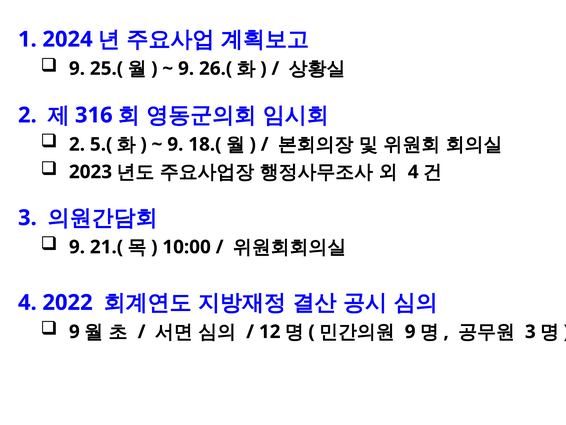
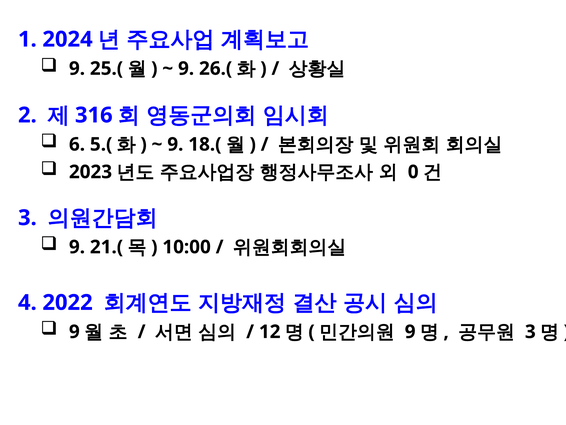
2: 2 -> 6 (77, 144)
4: 4 -> 0 (413, 172)
